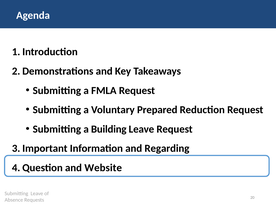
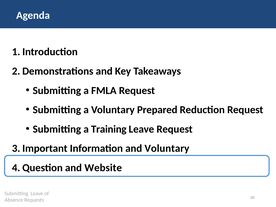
Building: Building -> Training (109, 129)
and Regarding: Regarding -> Voluntary (167, 148)
